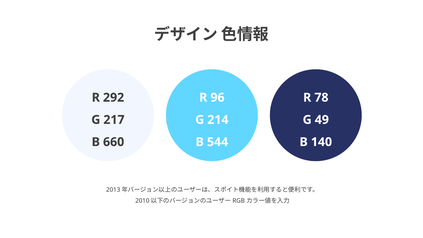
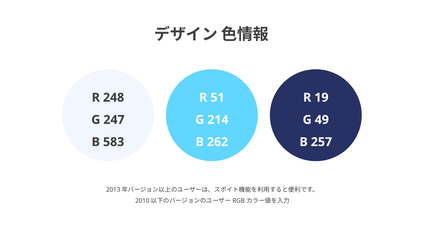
292: 292 -> 248 (114, 98)
96: 96 -> 51 (218, 98)
78: 78 -> 19 (321, 98)
217: 217 -> 247 (114, 120)
660: 660 -> 583 (114, 142)
544: 544 -> 262 (218, 142)
140: 140 -> 257 (321, 142)
